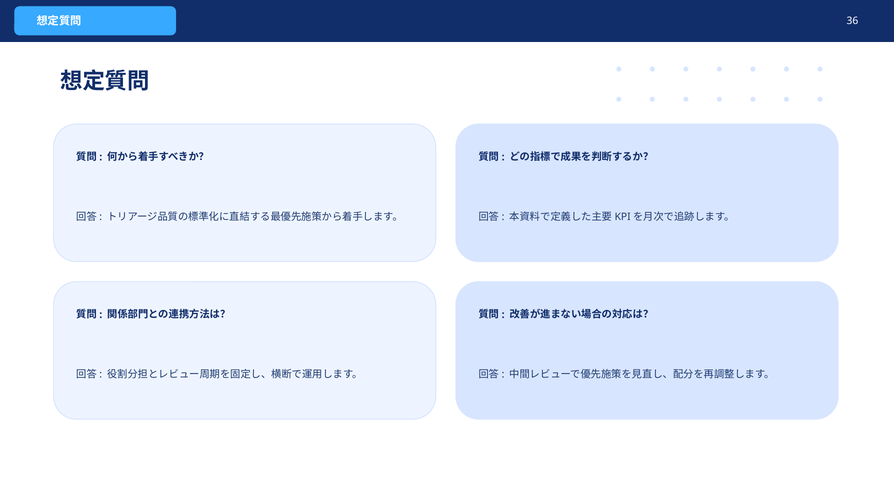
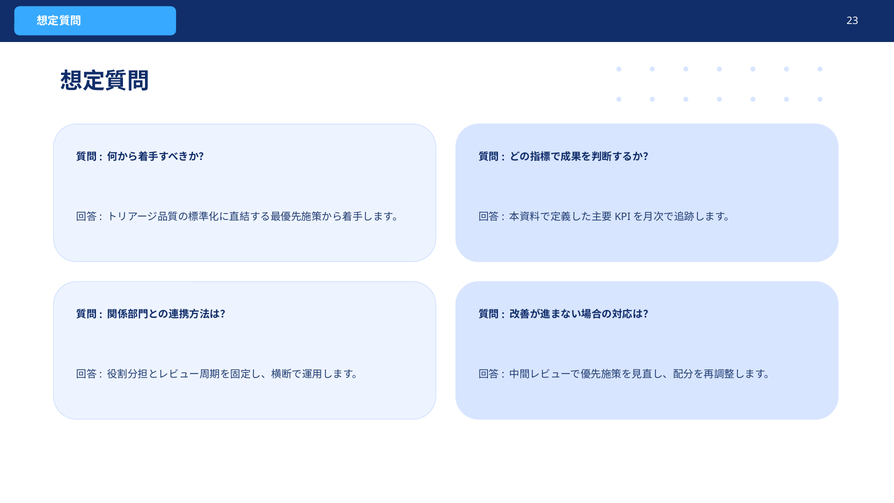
36: 36 -> 23 (852, 21)
